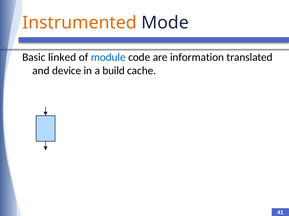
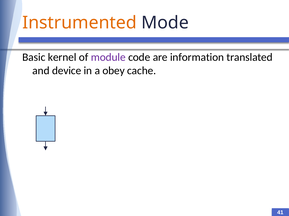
linked: linked -> kernel (62, 57)
module colour: blue -> purple (108, 57)
build: build -> obey (114, 71)
